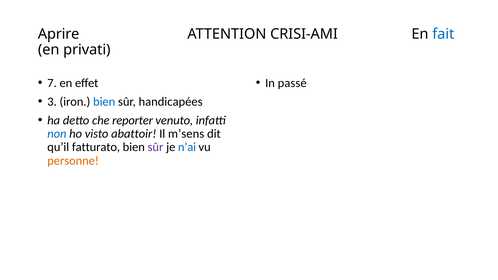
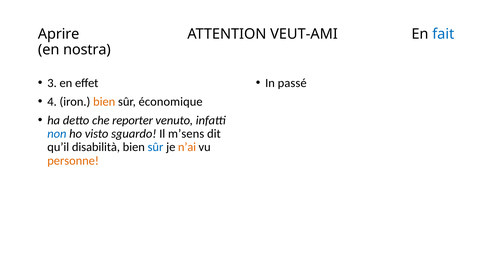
CRISI-AMI: CRISI-AMI -> VEUT-AMI (304, 34)
privati: privati -> nostra (87, 50)
7: 7 -> 3 (52, 83)
3: 3 -> 4 (52, 102)
bien colour: blue -> orange (104, 102)
handicapées: handicapées -> économique (171, 102)
abattoir: abattoir -> sguardo (134, 134)
fatturato: fatturato -> disabilità (96, 147)
sûr colour: purple -> blue (155, 147)
n’ai colour: blue -> orange (187, 147)
